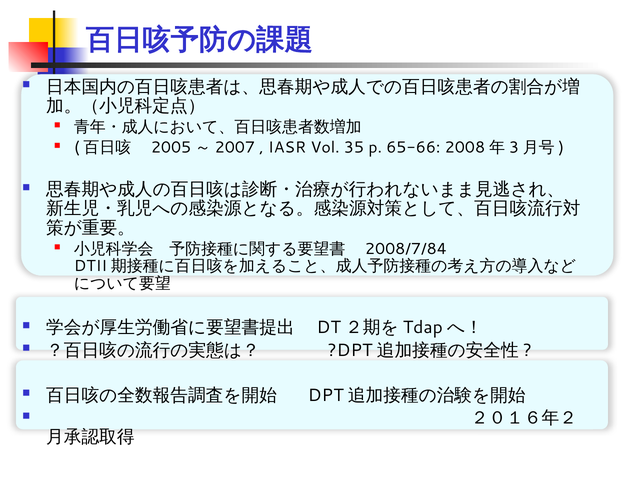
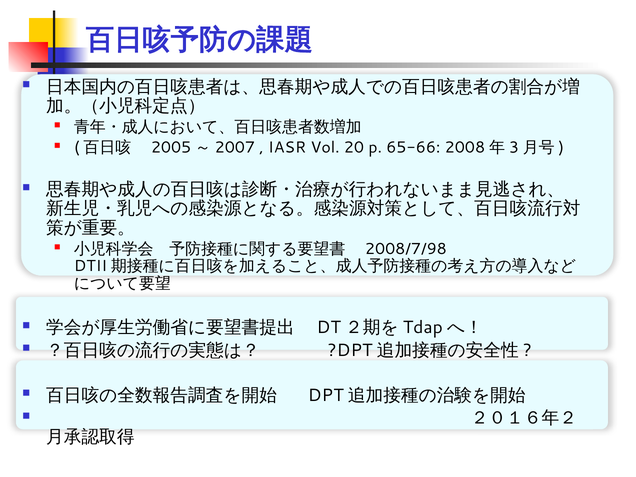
35: 35 -> 20 (354, 148)
2008/7/84: 2008/7/84 -> 2008/7/98 (406, 249)
